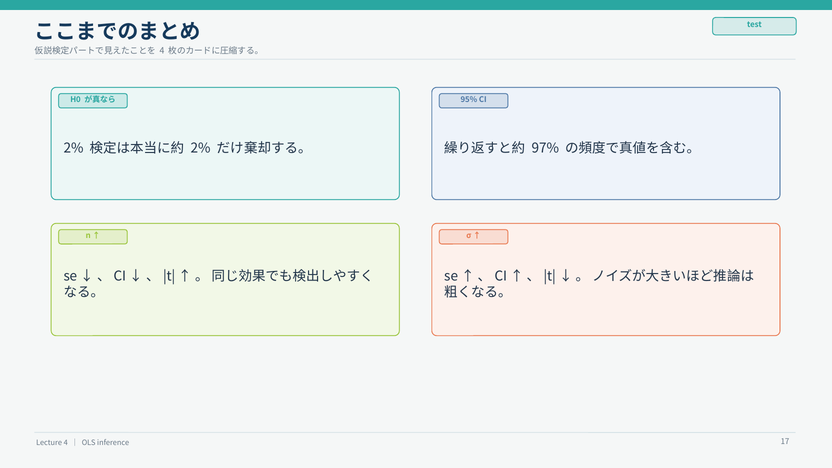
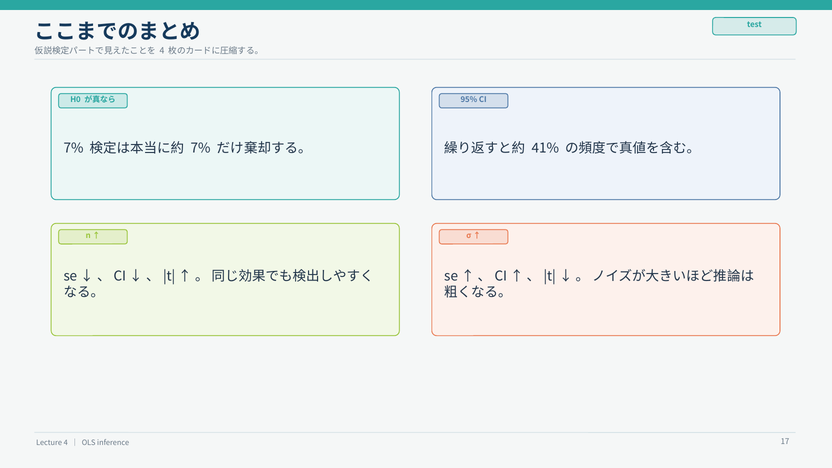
2%: 2% -> 7% (74, 148)
2%: 2% -> 7% (201, 148)
97%: 97% -> 41% (545, 148)
